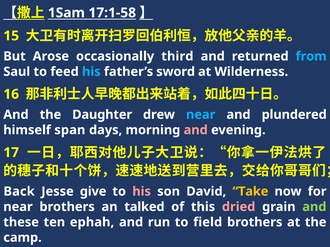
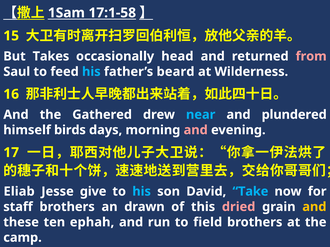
Arose: Arose -> Takes (51, 56)
third: third -> head (177, 56)
from colour: light blue -> pink (311, 56)
sword: sword -> beard (176, 72)
Daughter: Daughter -> Gathered (102, 115)
span: span -> birds (70, 130)
Back: Back -> Eliab (19, 192)
his colour: pink -> light blue (142, 192)
Take colour: yellow -> light blue (250, 192)
near: near -> staff (18, 207)
talked: talked -> drawn (144, 207)
and colour: light green -> yellow (314, 207)
